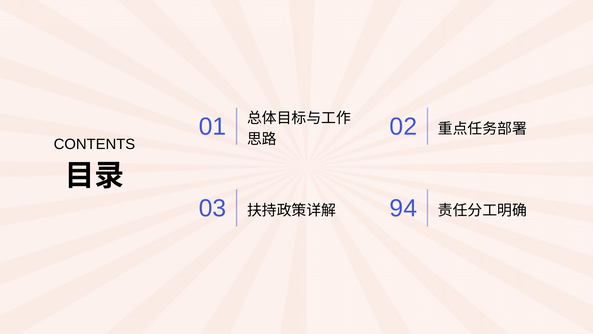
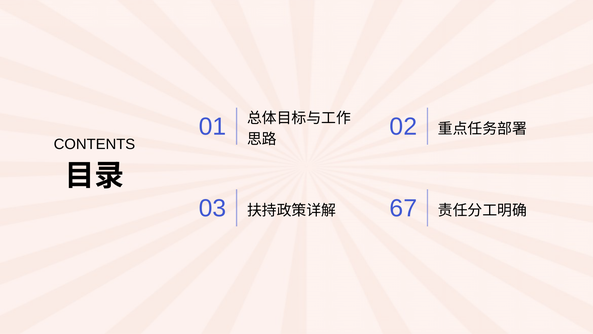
94: 94 -> 67 (403, 208)
